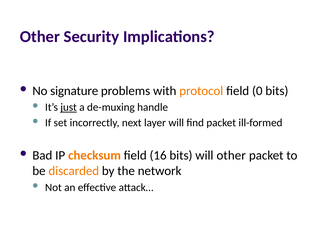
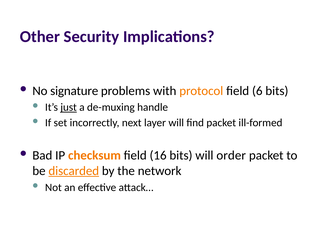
0: 0 -> 6 (257, 91)
will other: other -> order (231, 155)
discarded underline: none -> present (74, 171)
